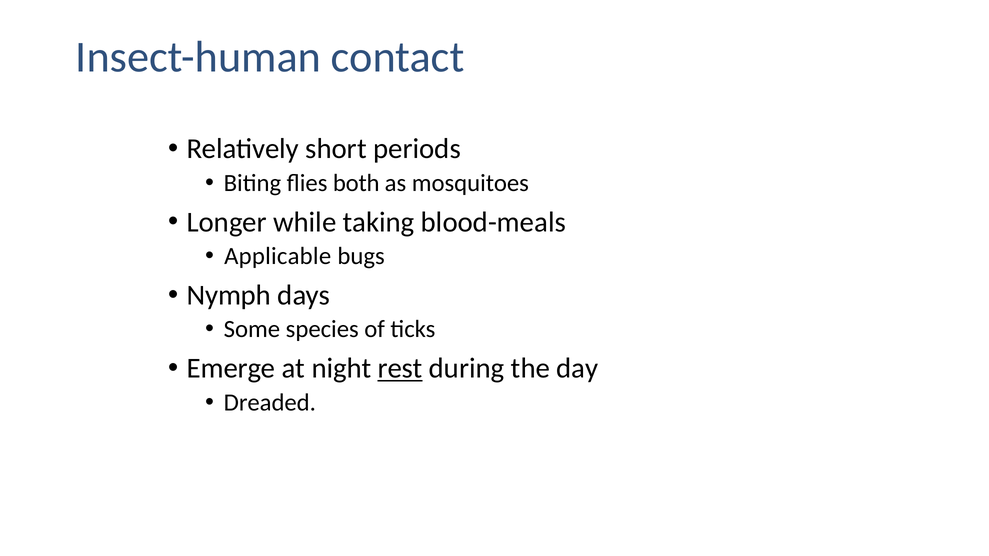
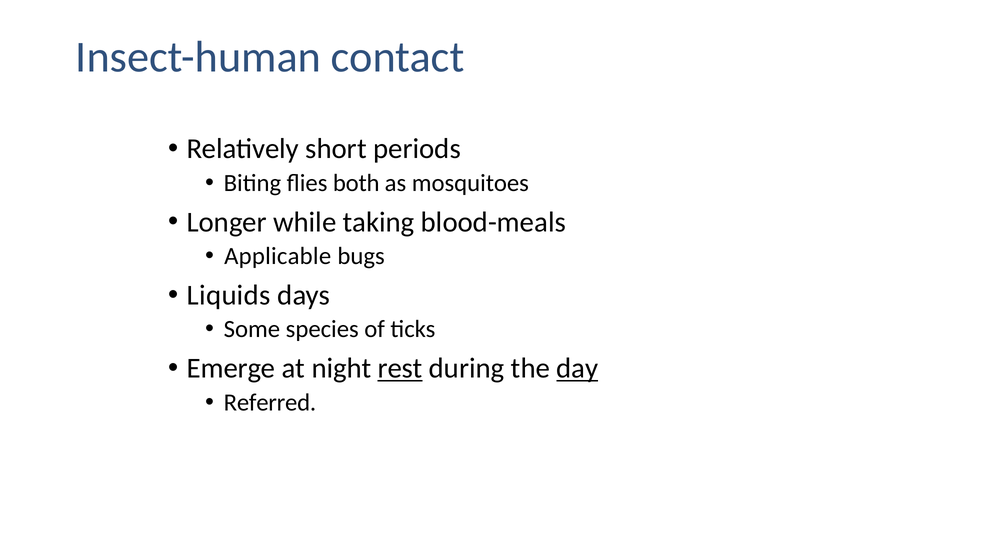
Nymph: Nymph -> Liquids (229, 295)
day underline: none -> present (577, 369)
Dreaded: Dreaded -> Referred (270, 403)
